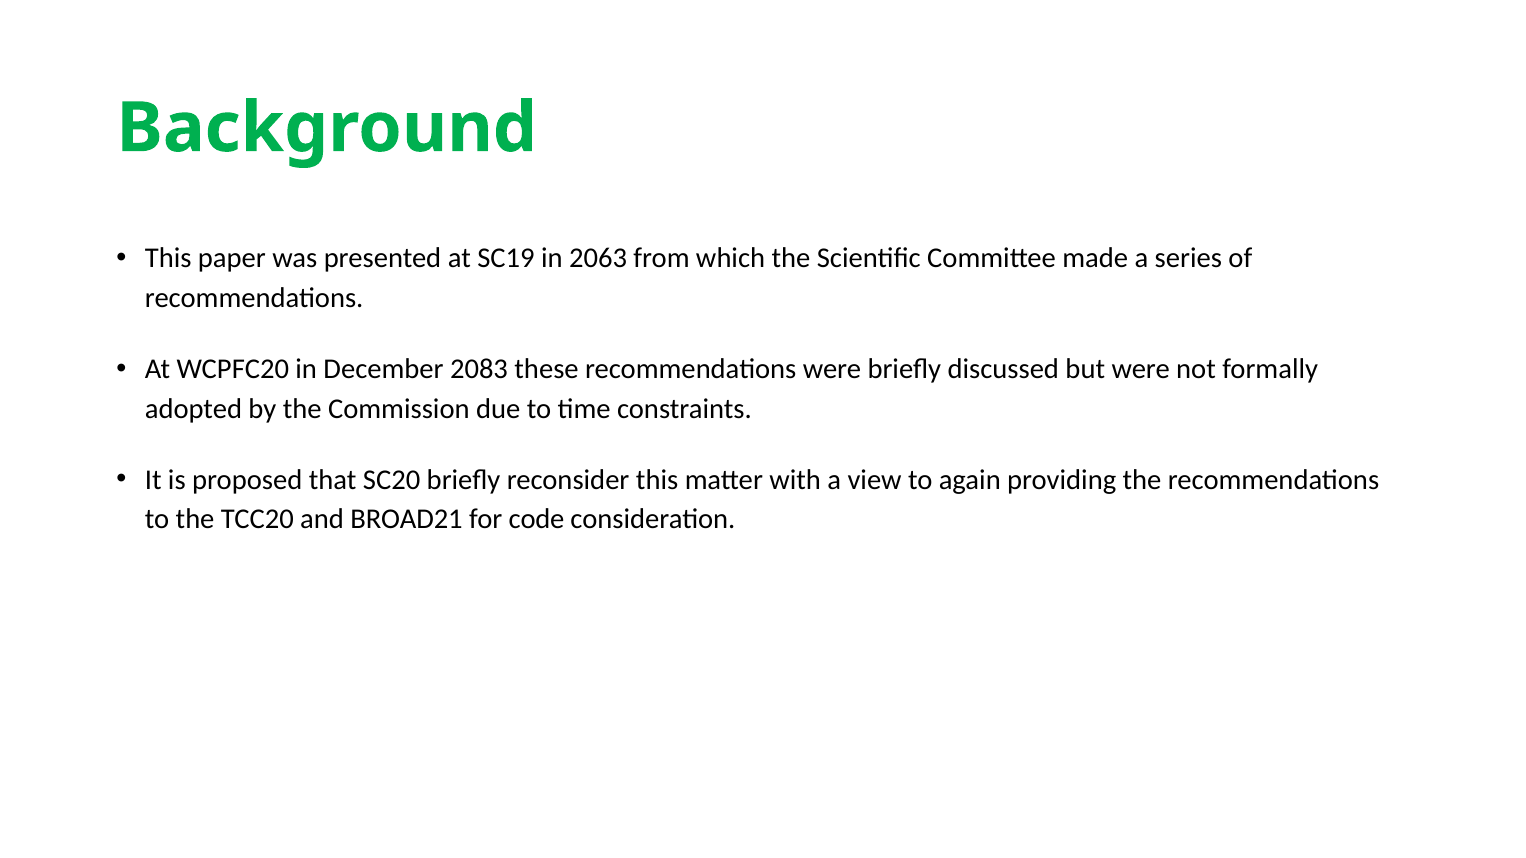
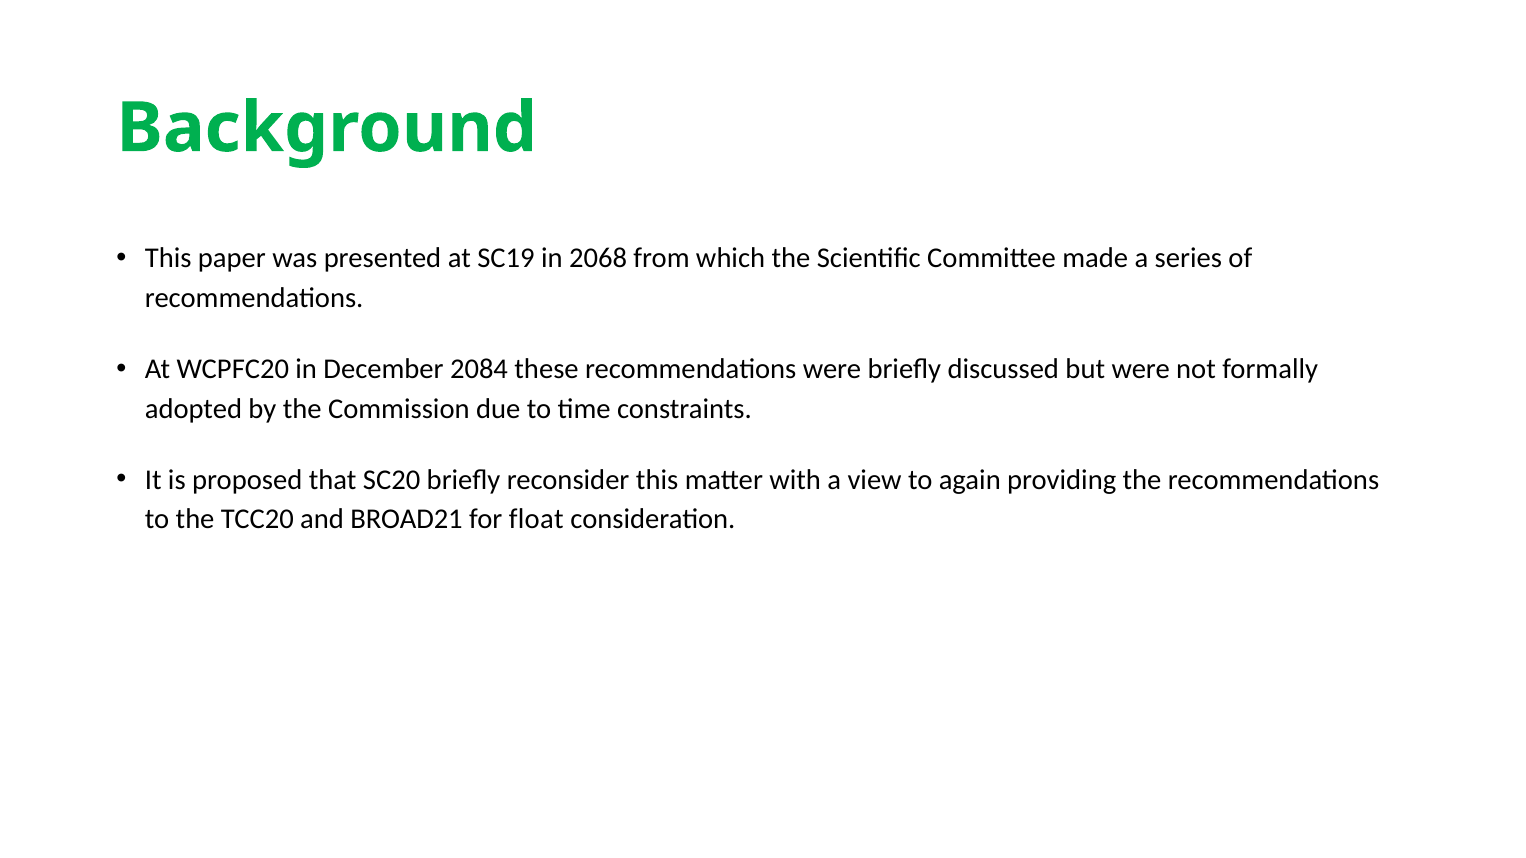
2063: 2063 -> 2068 (598, 259)
2083: 2083 -> 2084 (479, 369)
code: code -> float (536, 520)
